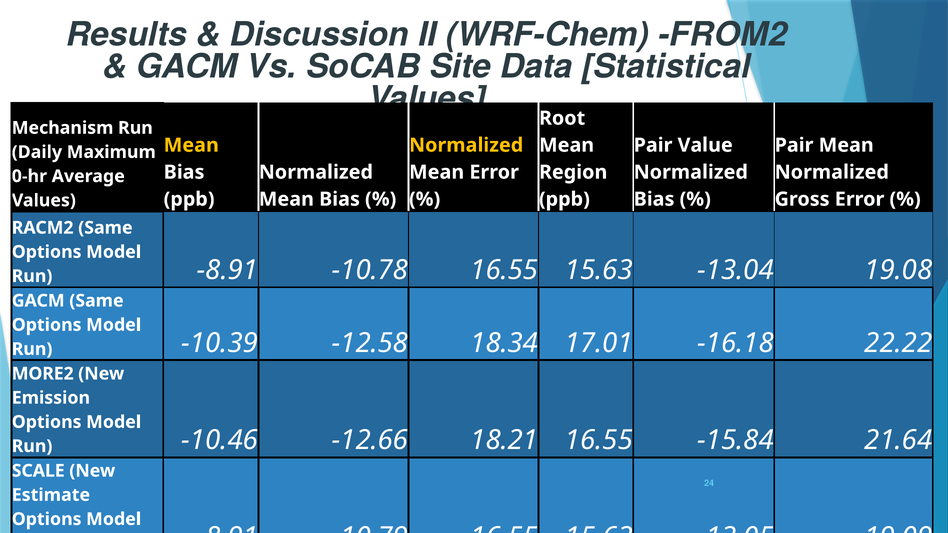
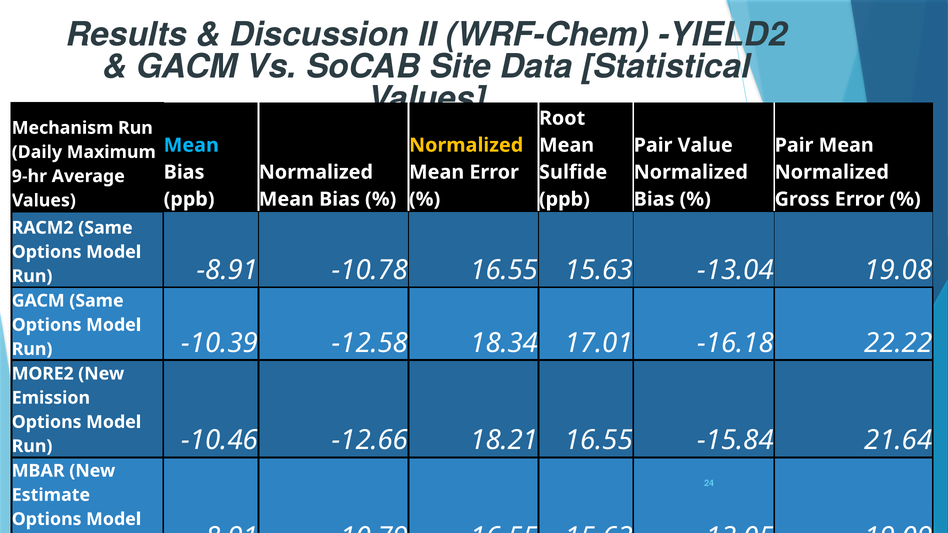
FROM2: FROM2 -> YIELD2 (723, 34)
Mean colour: yellow -> light blue (191, 145)
Region: Region -> Sulfide (573, 172)
0-hr: 0-hr -> 9-hr (29, 176)
SCALE: SCALE -> MBAR (38, 471)
